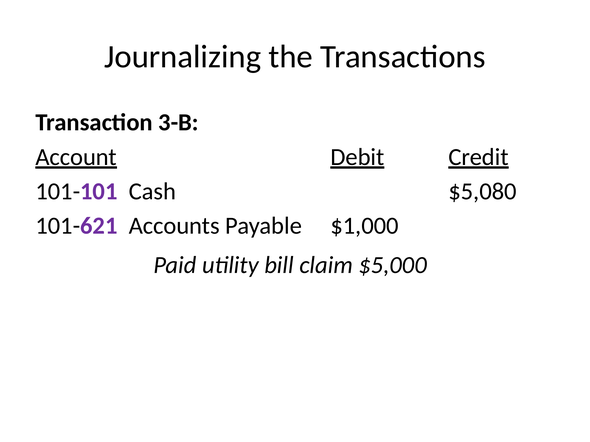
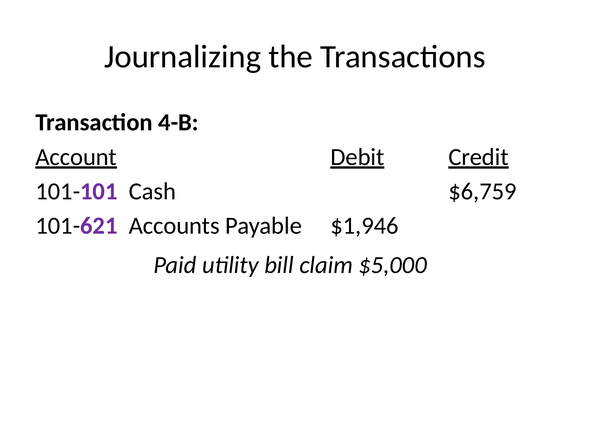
3-B: 3-B -> 4-B (179, 123)
$5,080: $5,080 -> $6,759 (483, 192)
$1,000: $1,000 -> $1,946 (365, 226)
